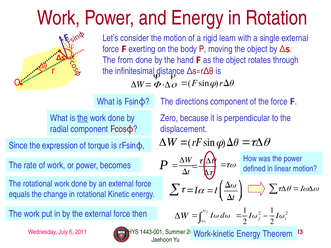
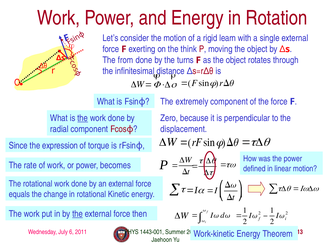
body: body -> think (189, 49)
hand: hand -> turns (185, 60)
directions: directions -> extremely (192, 102)
the underline: none -> present (78, 214)
